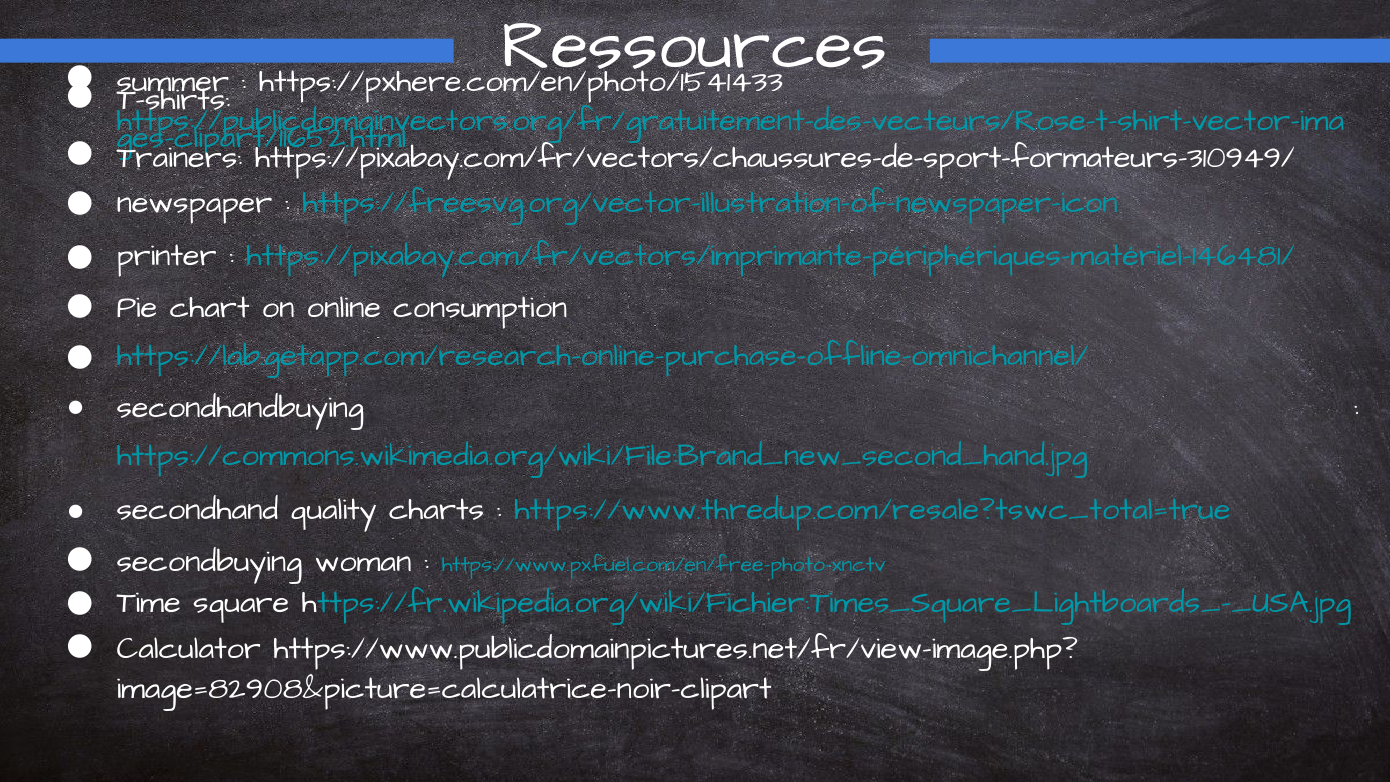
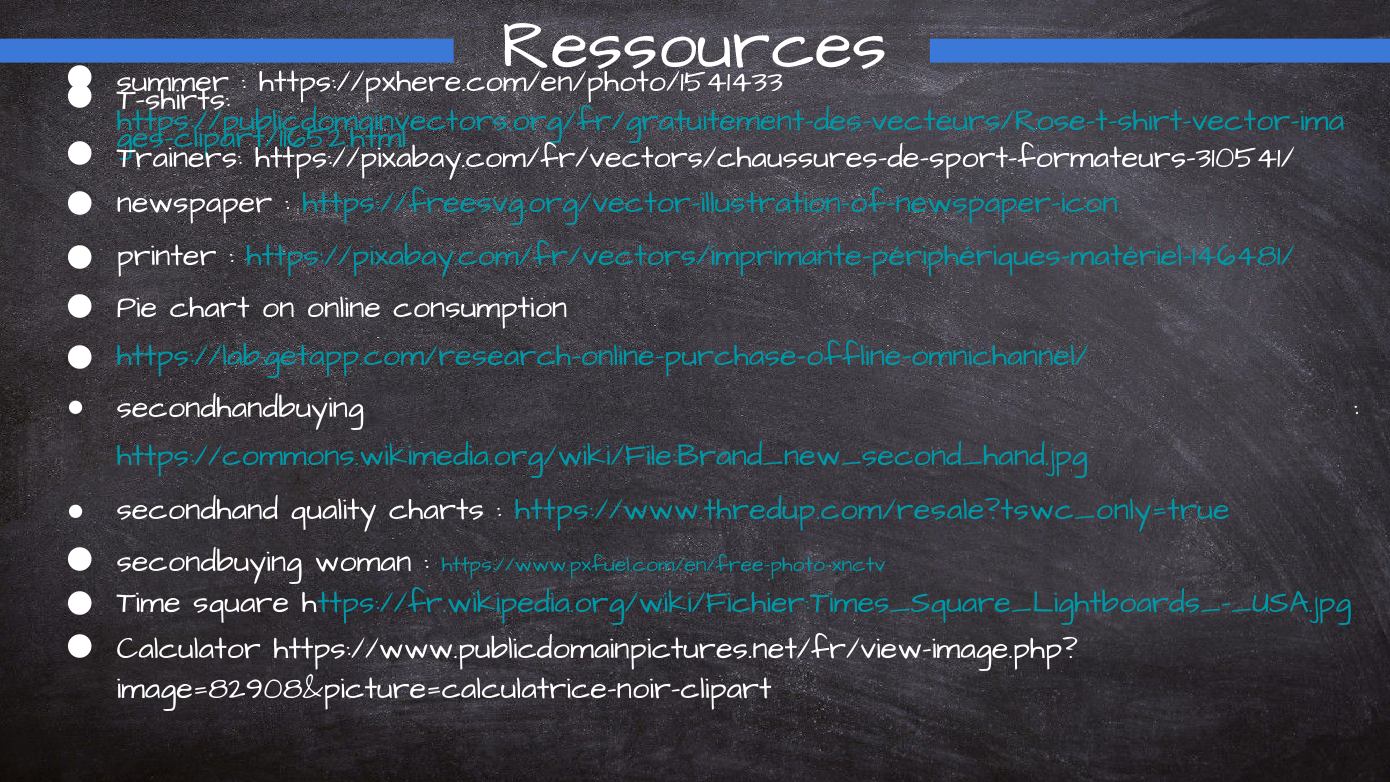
https://pixabay.com/fr/vectors/chaussures-de-sport-formateurs-310949/: https://pixabay.com/fr/vectors/chaussures-de-sport-formateurs-310949/ -> https://pixabay.com/fr/vectors/chaussures-de-sport-formateurs-310541/ (775, 157)
https://www.thredup.com/resale?tswc_total=true: https://www.thredup.com/resale?tswc_total=true -> https://www.thredup.com/resale?tswc_only=true (872, 509)
